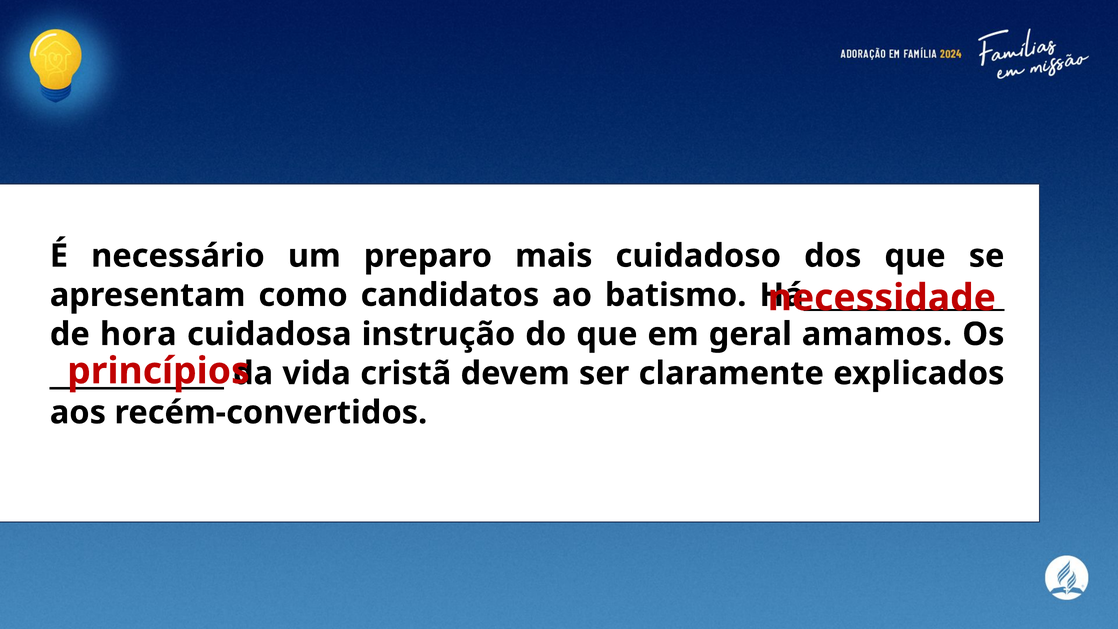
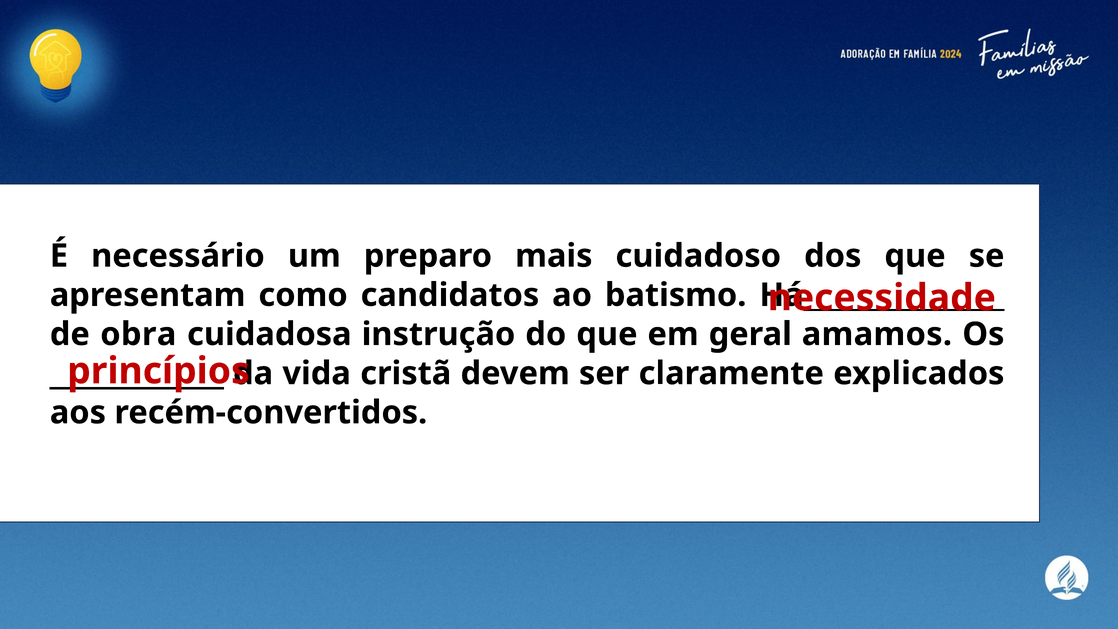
hora: hora -> obra (138, 334)
